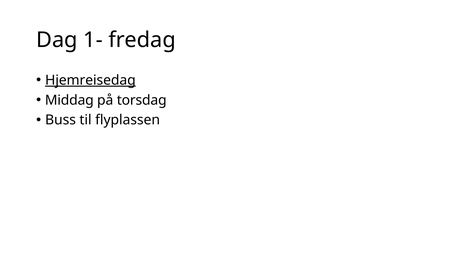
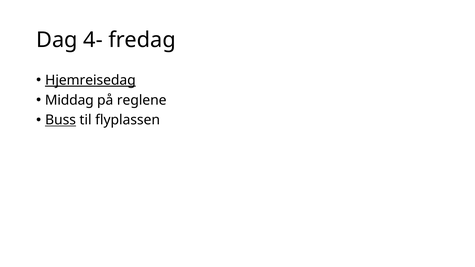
1-: 1- -> 4- (93, 40)
torsdag: torsdag -> reglene (142, 100)
Buss underline: none -> present (61, 120)
